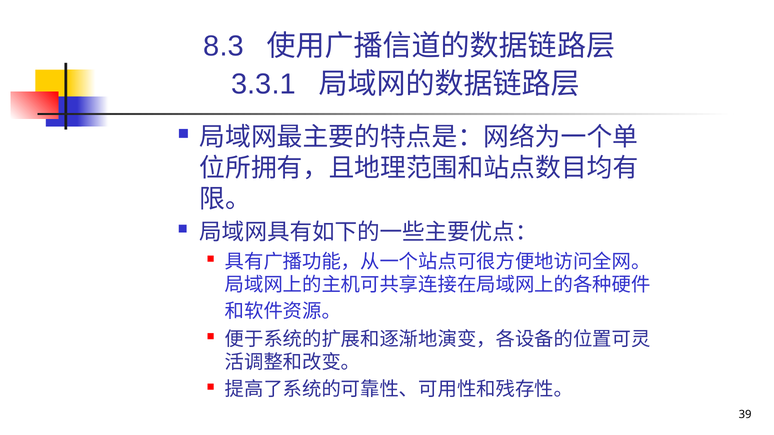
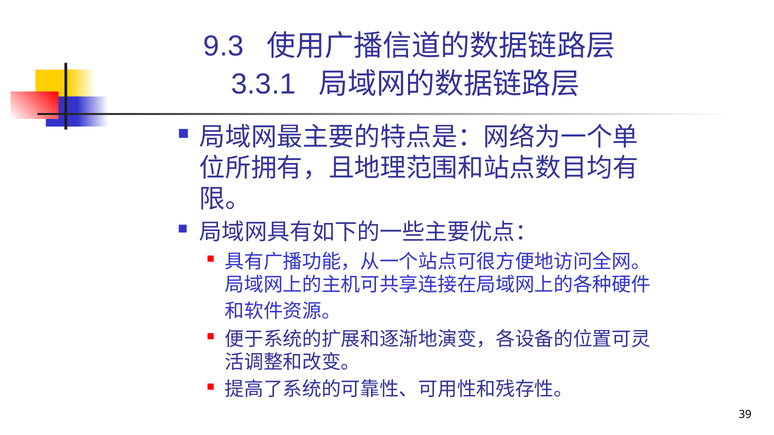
8.3: 8.3 -> 9.3 (224, 46)
